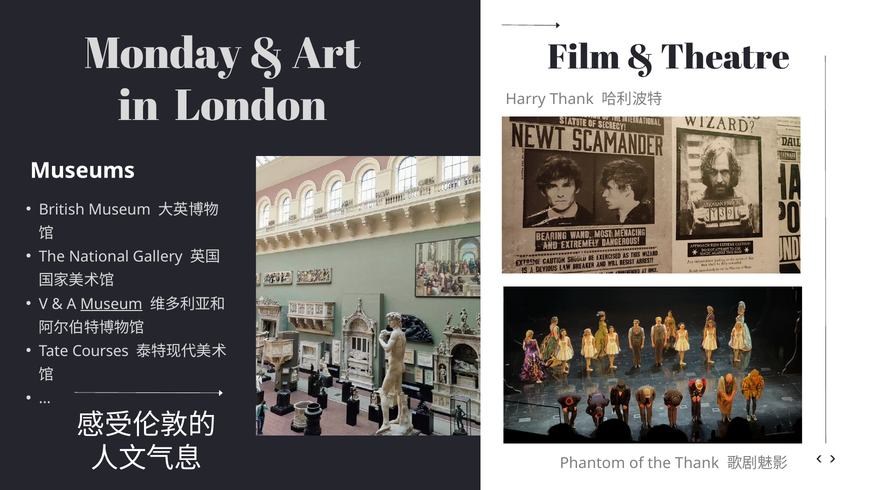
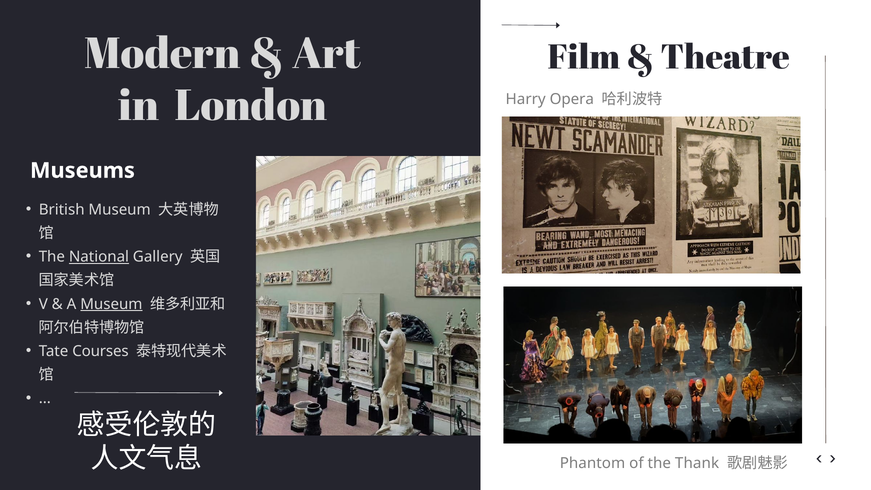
Monday: Monday -> Modern (163, 54)
Harry Thank: Thank -> Opera (572, 99)
National underline: none -> present (99, 257)
